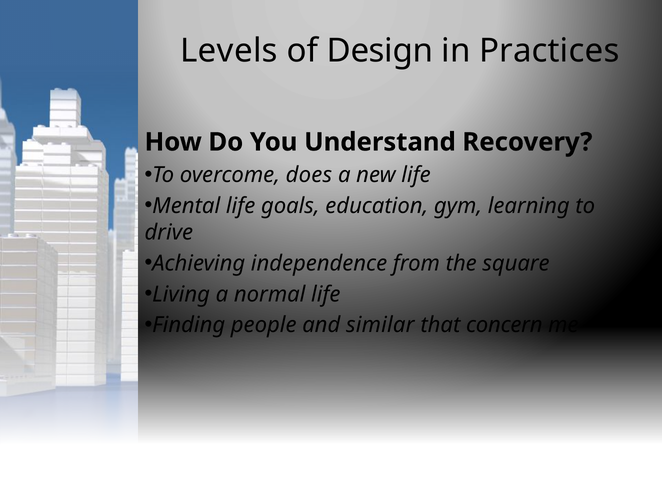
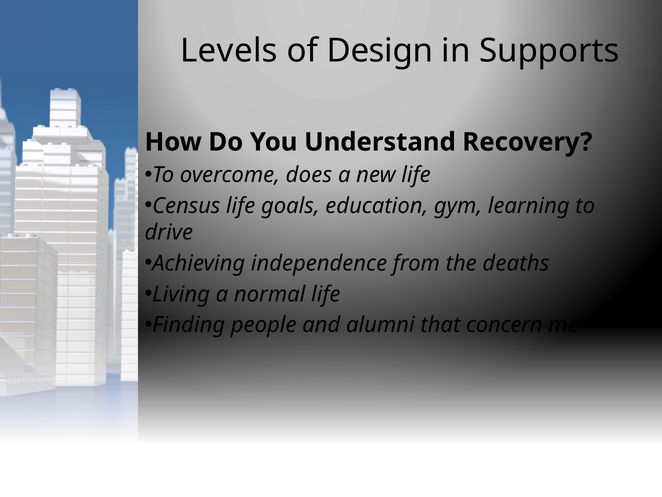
Practices: Practices -> Supports (549, 51)
Mental: Mental -> Census (186, 206)
square: square -> deaths (516, 263)
similar: similar -> alumni (380, 325)
